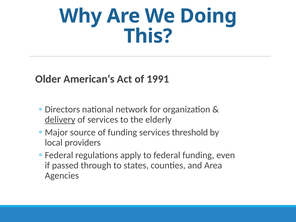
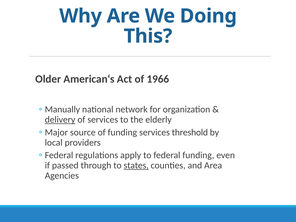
1991: 1991 -> 1966 (158, 79)
Directors: Directors -> Manually (62, 109)
states underline: none -> present (136, 165)
